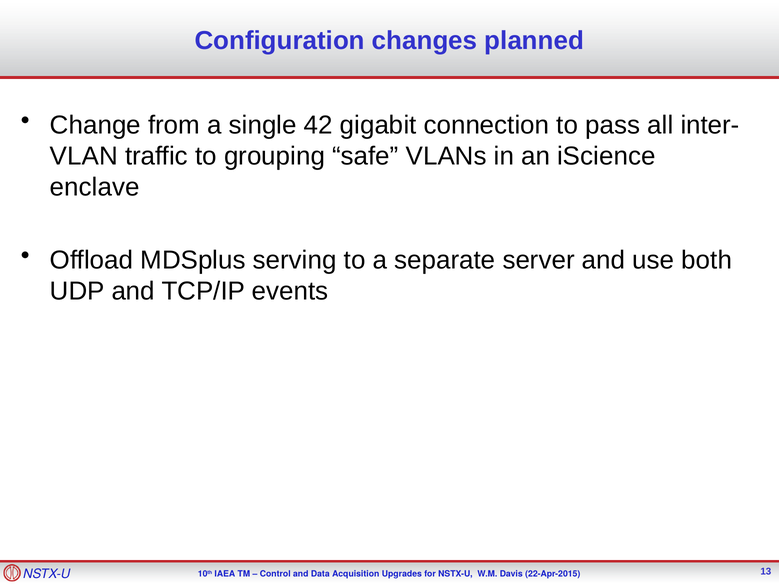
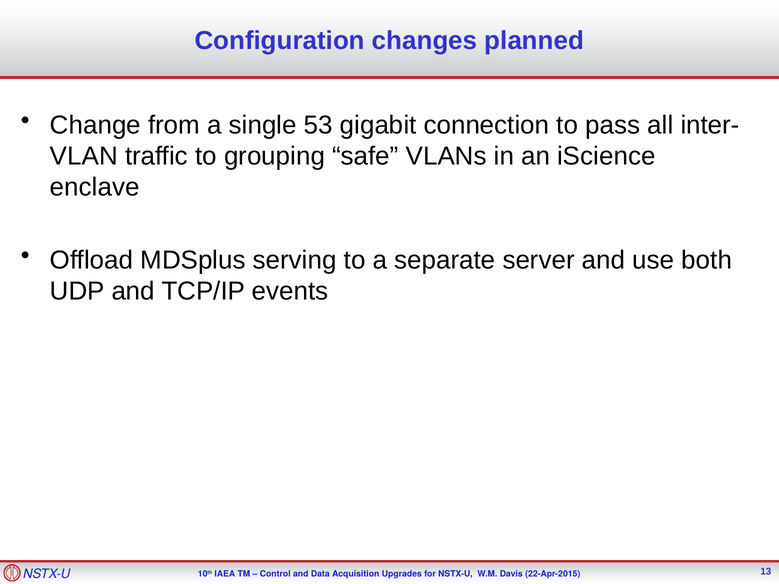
42: 42 -> 53 (318, 125)
